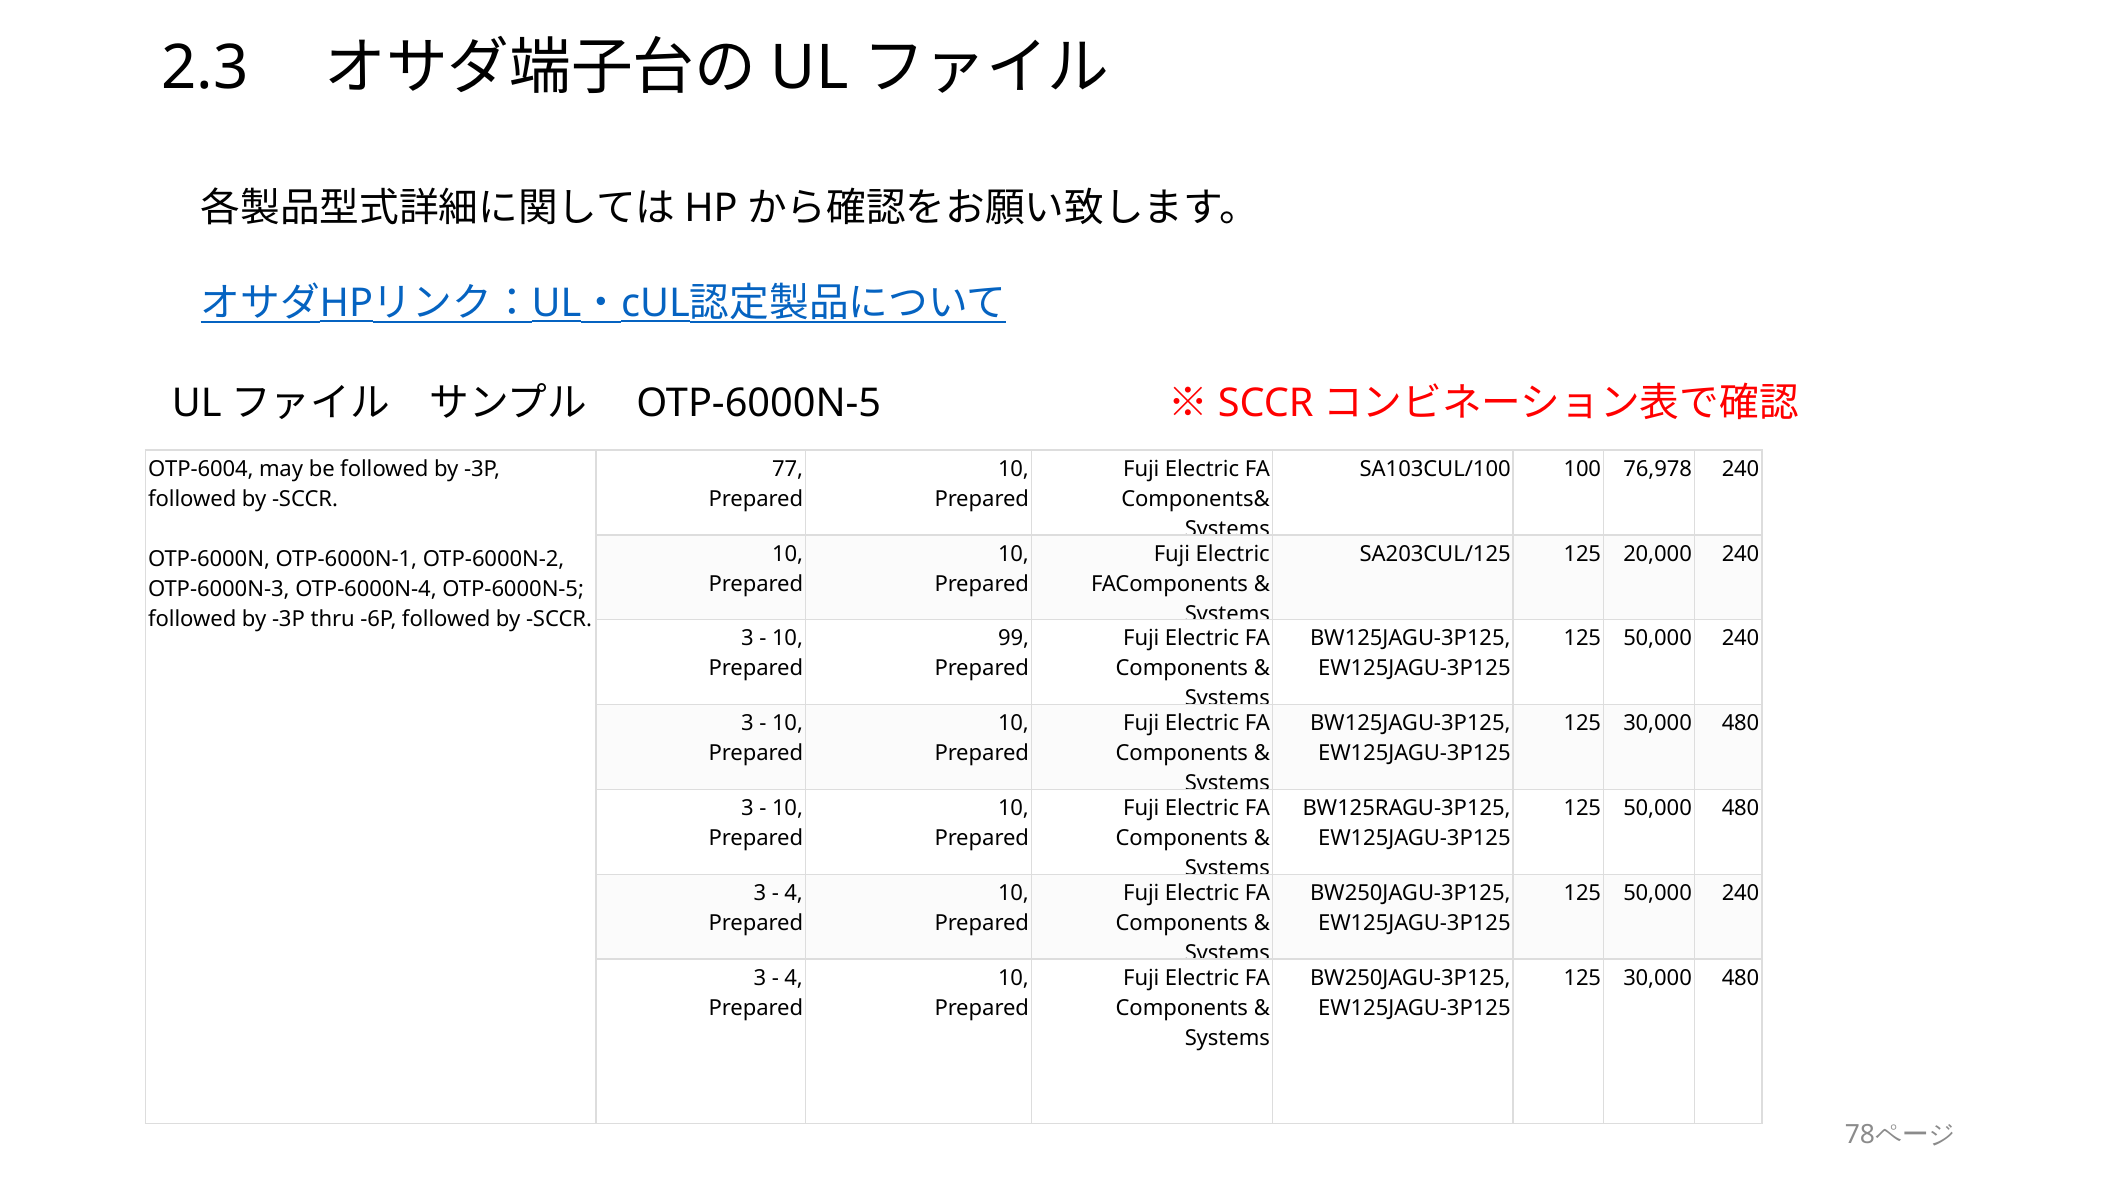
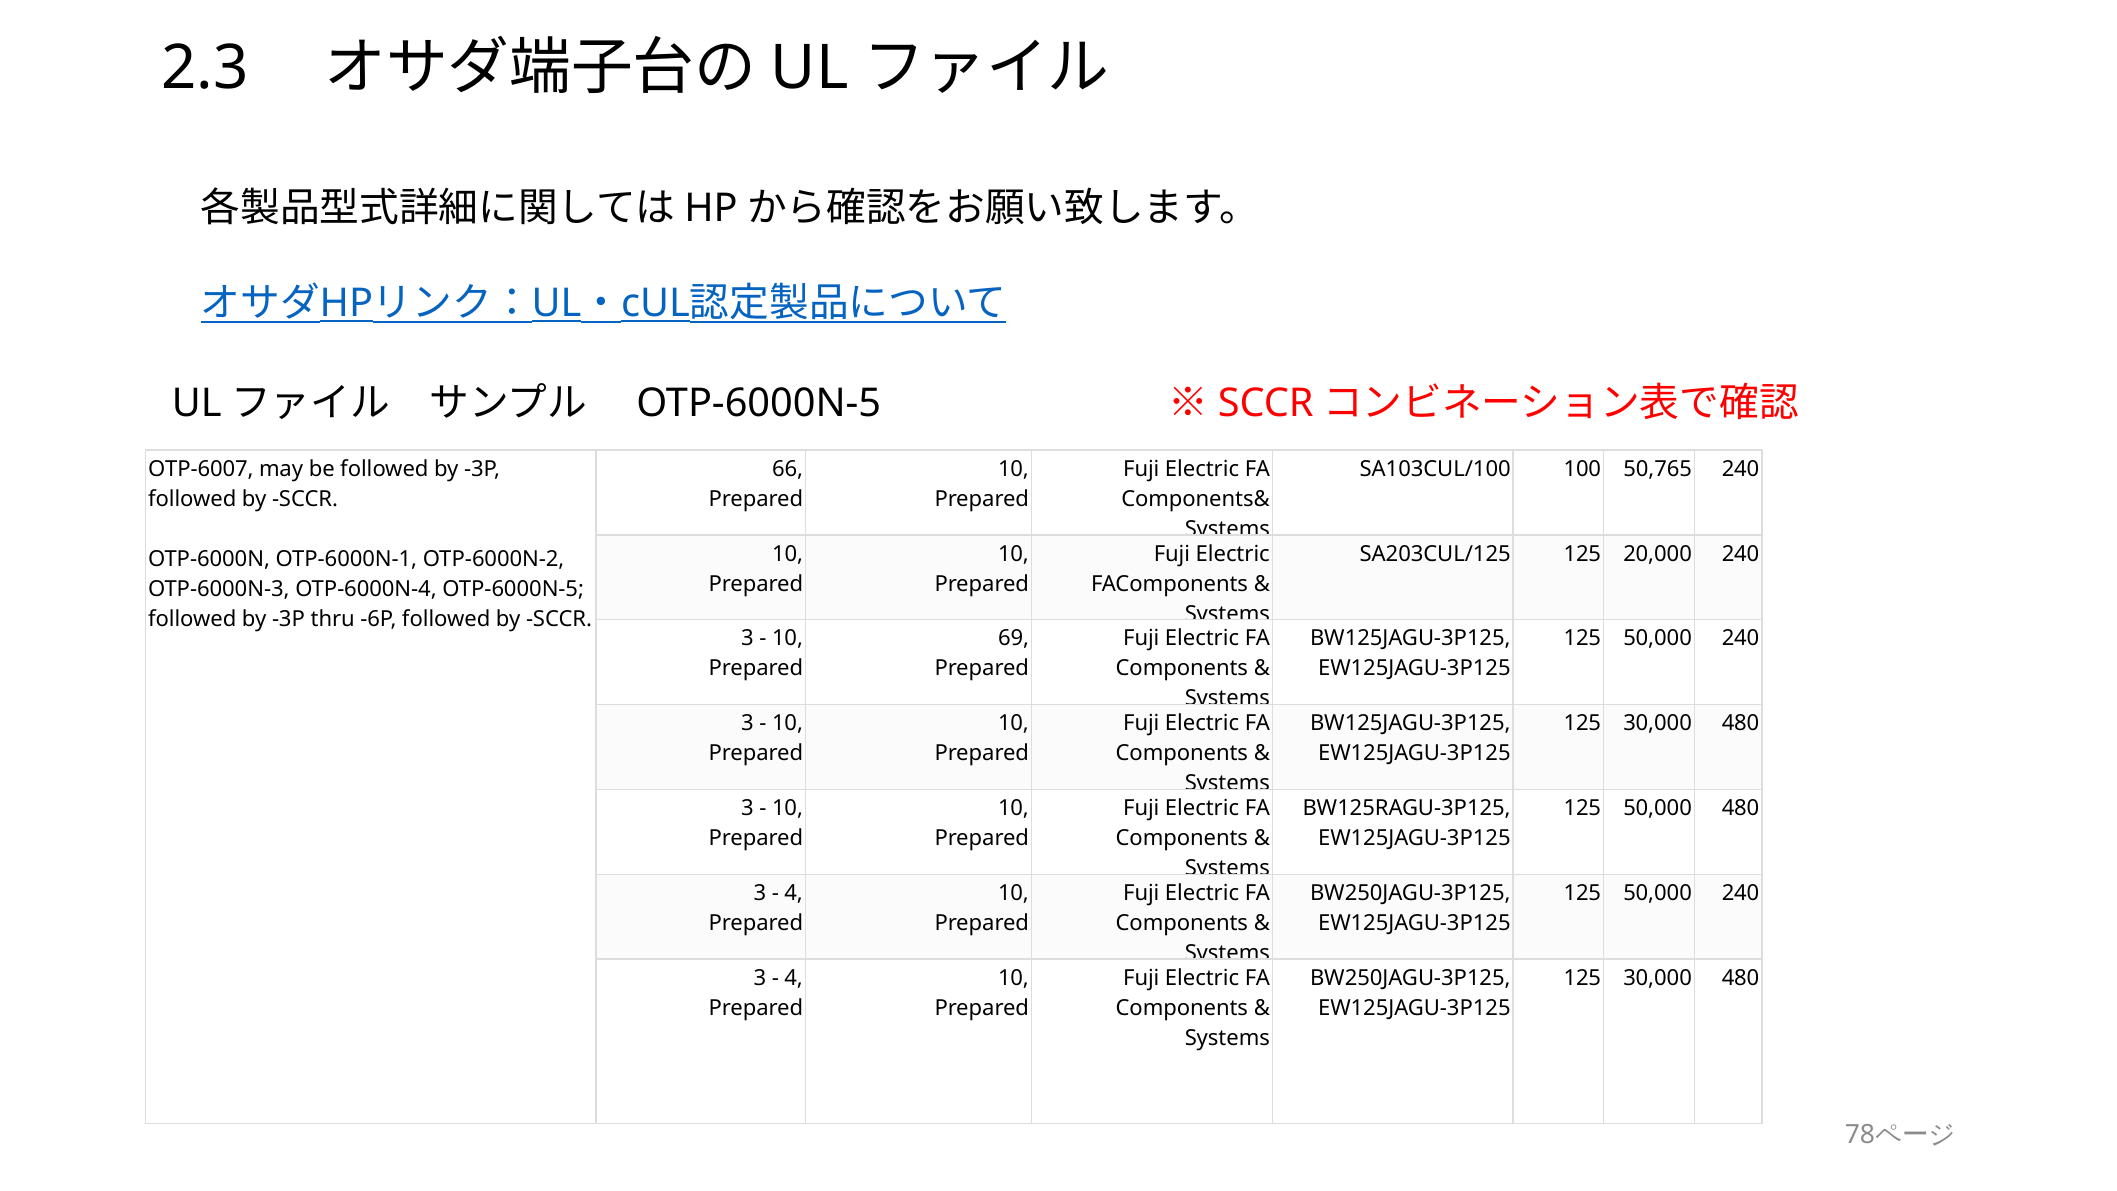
OTP-6004: OTP-6004 -> OTP-6007 (201, 469)
77: 77 -> 66 (788, 469)
76,978: 76,978 -> 50,765 (1658, 469)
99: 99 -> 69 (1013, 639)
